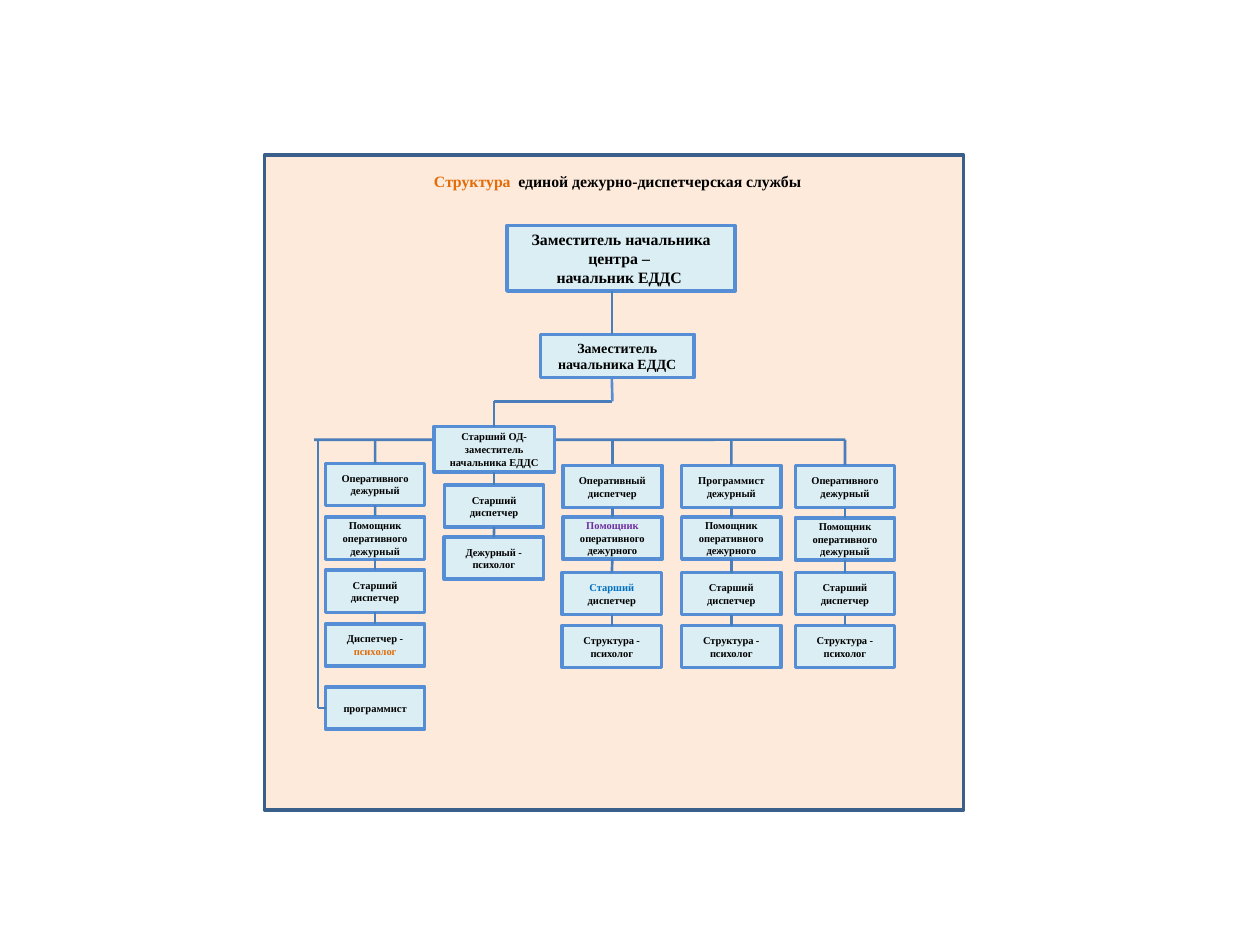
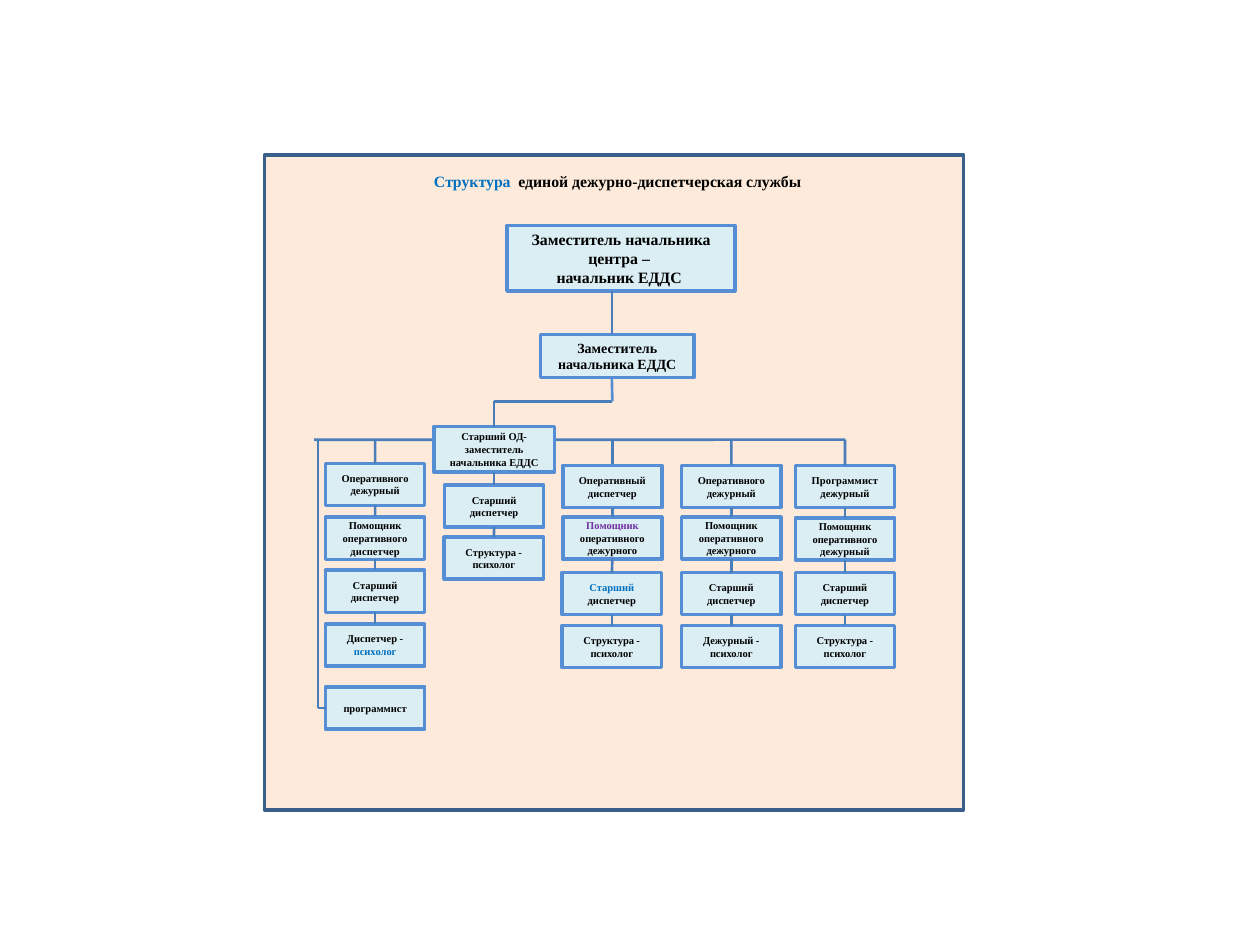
Структура colour: orange -> blue (472, 182)
Программист: Программист -> Оперативного (731, 481)
Оперативного: Оперативного -> Программист (845, 481)
дежурный: дежурный -> диспетчер (375, 552)
Дежурный: Дежурный -> Структура (491, 553)
Структура: Структура -> Дежурный (728, 641)
психолог colour: orange -> blue (375, 652)
